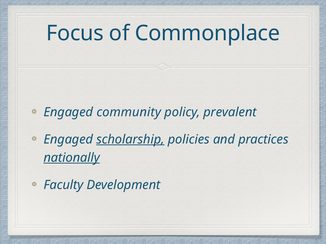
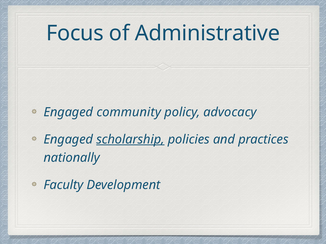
Commonplace: Commonplace -> Administrative (207, 33)
prevalent: prevalent -> advocacy (230, 112)
nationally underline: present -> none (72, 158)
